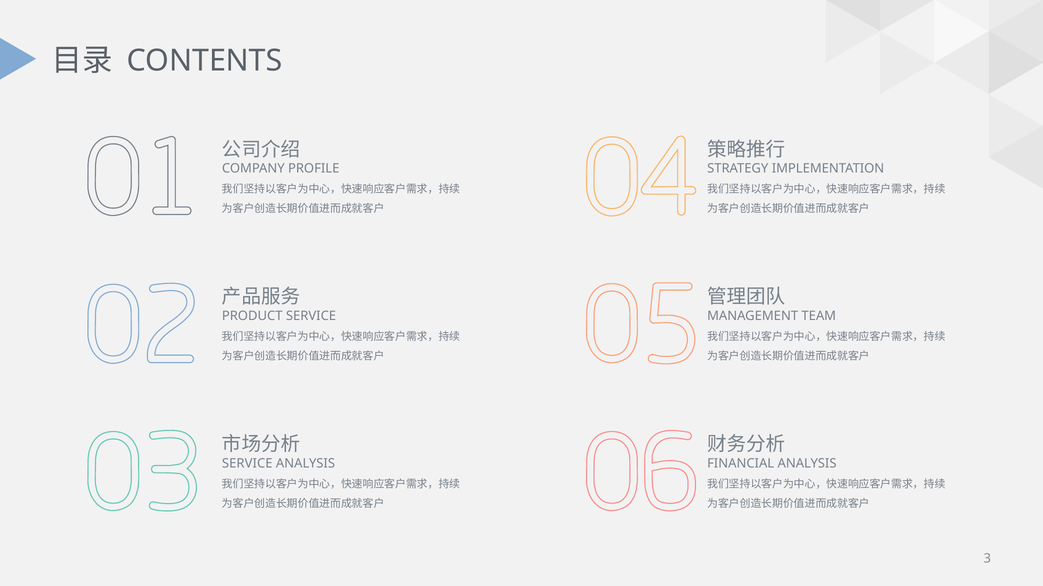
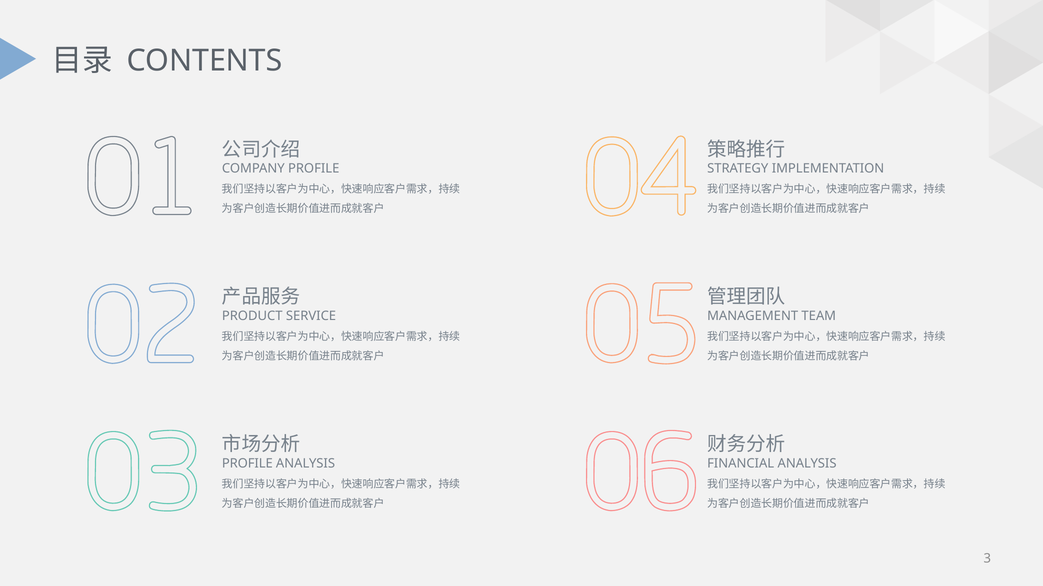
SERVICE: SERVICE -> PROFILE (247, 464)
